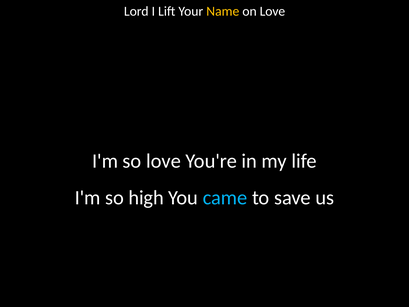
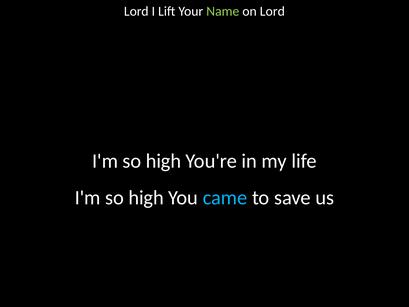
Name colour: yellow -> light green (223, 11)
on Love: Love -> Lord (272, 11)
love: love -> high (164, 161)
